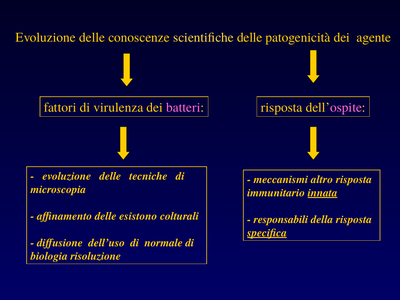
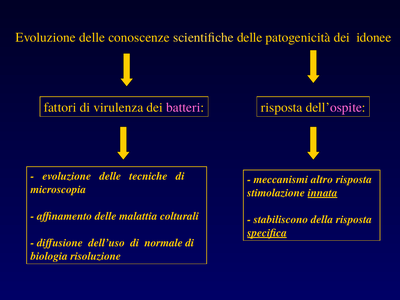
agente: agente -> idonee (374, 38)
immunitario: immunitario -> stimolazione (276, 193)
esistono: esistono -> malattia (138, 216)
responsabili: responsabili -> stabiliscono (281, 219)
